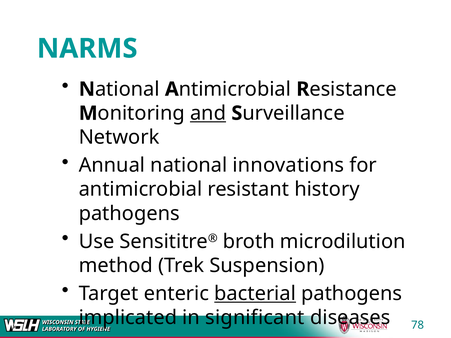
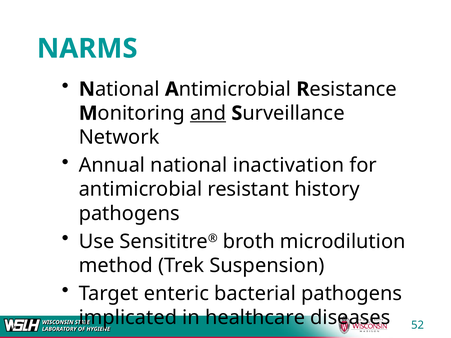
innovations: innovations -> inactivation (288, 165)
bacterial underline: present -> none (255, 294)
significant: significant -> healthcare (255, 318)
78: 78 -> 52 (418, 326)
